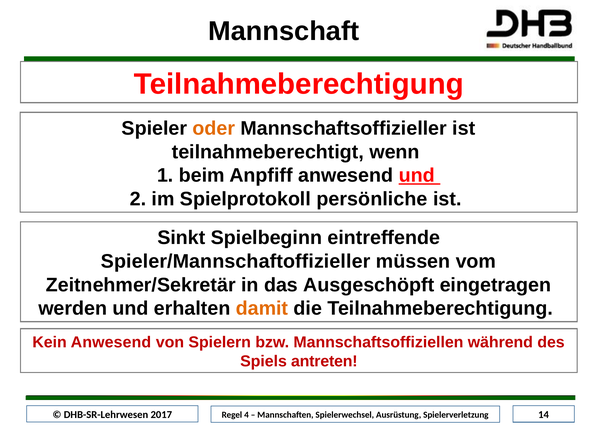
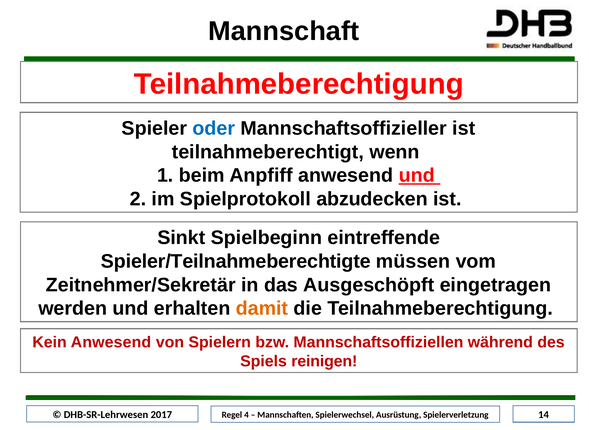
oder colour: orange -> blue (214, 129)
persönliche: persönliche -> abzudecken (372, 199)
Spieler/Mannschaftoffizieller: Spieler/Mannschaftoffizieller -> Spieler/Teilnahmeberechtigte (236, 262)
antreten: antreten -> reinigen (324, 362)
